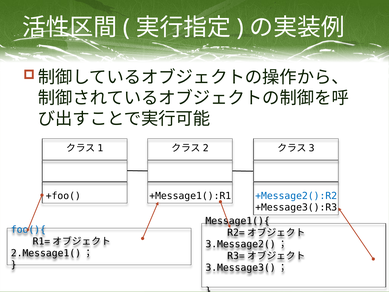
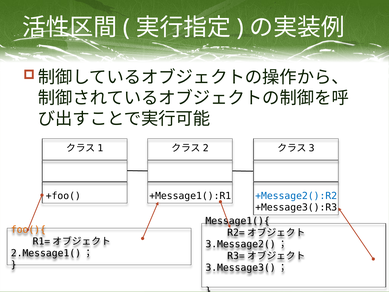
foo(){ colour: blue -> orange (28, 230)
